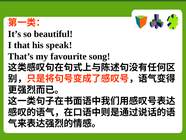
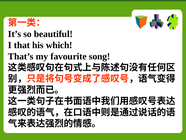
speak: speak -> which (59, 45)
